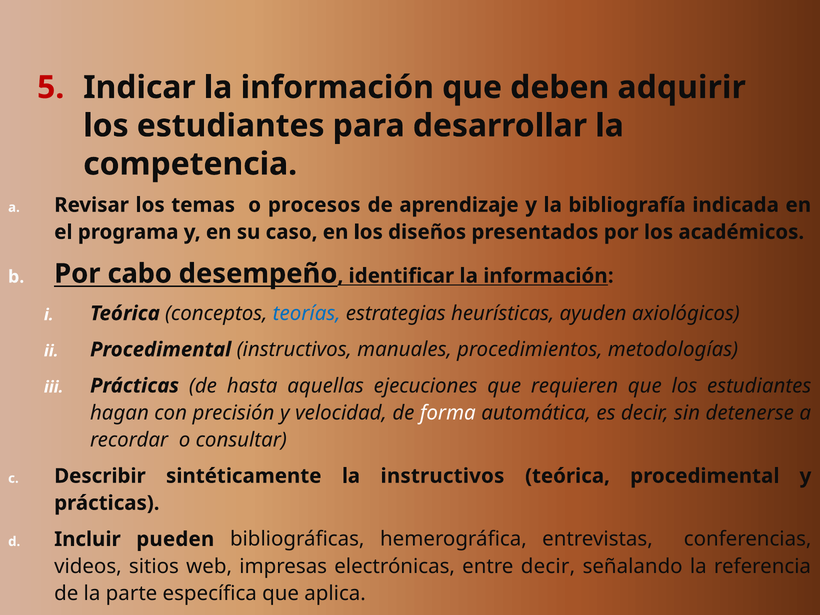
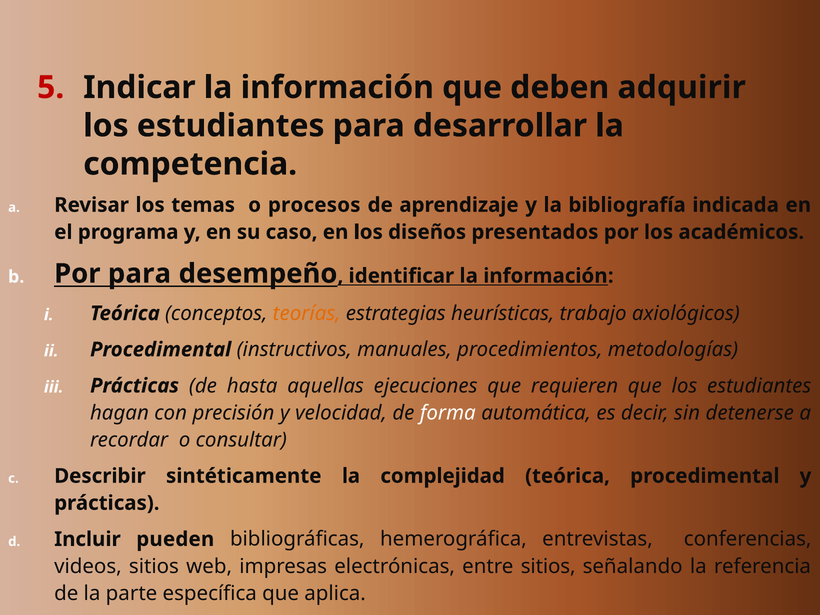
Por cabo: cabo -> para (139, 274)
teorías colour: blue -> orange (307, 313)
ayuden: ayuden -> trabajo (593, 313)
la instructivos: instructivos -> complejidad (443, 476)
entre decir: decir -> sitios (548, 566)
